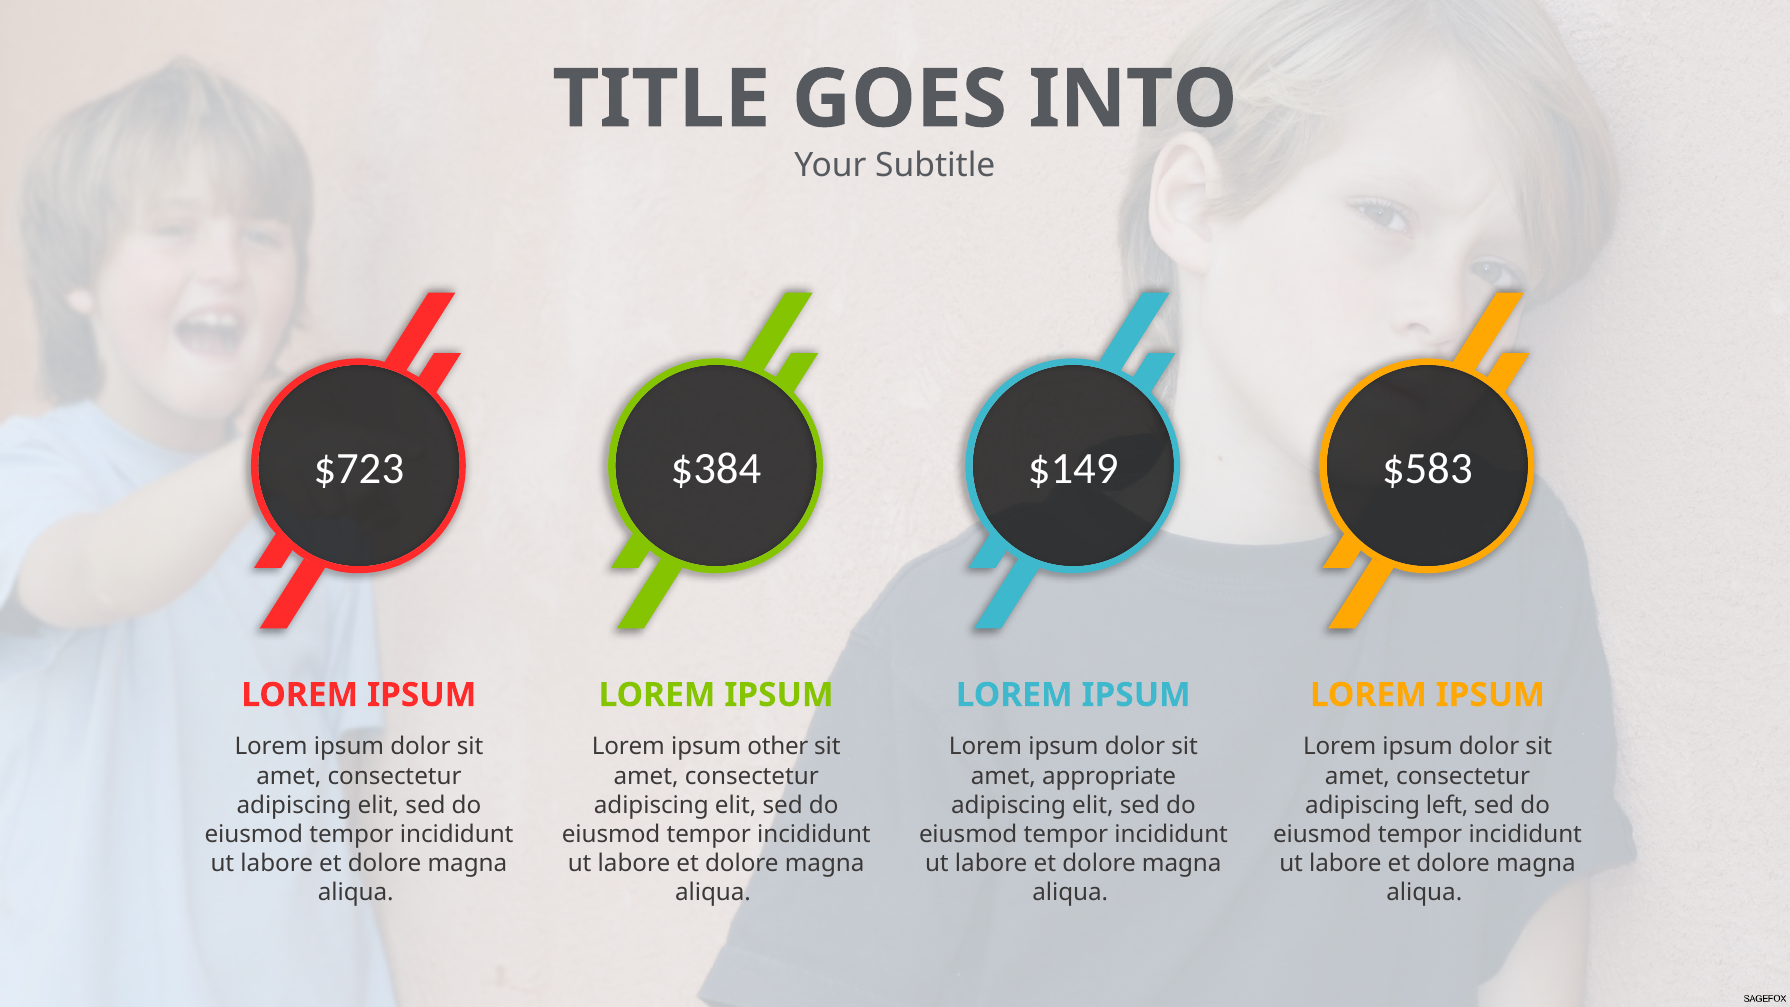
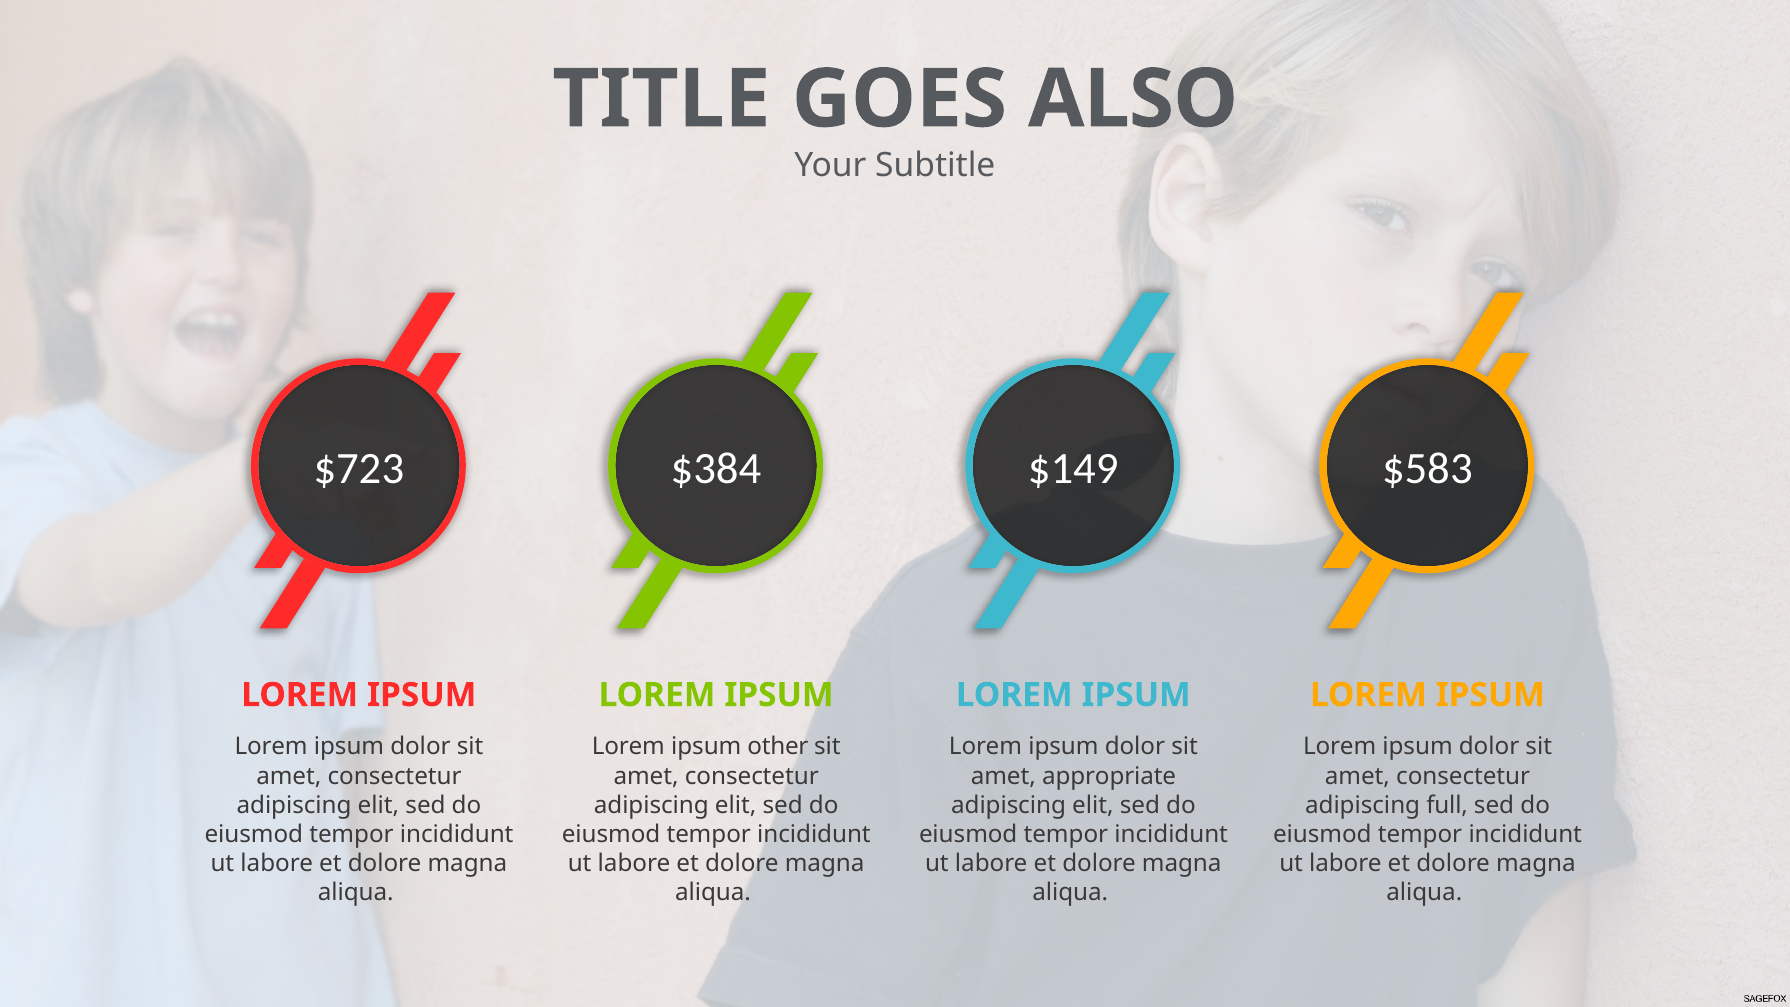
INTO: INTO -> ALSO (1133, 99)
left: left -> full (1447, 805)
